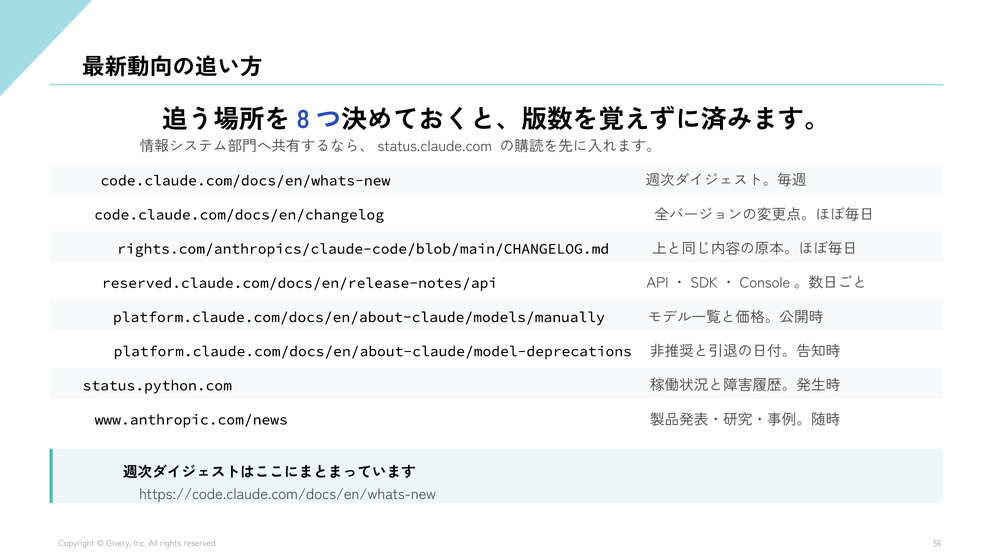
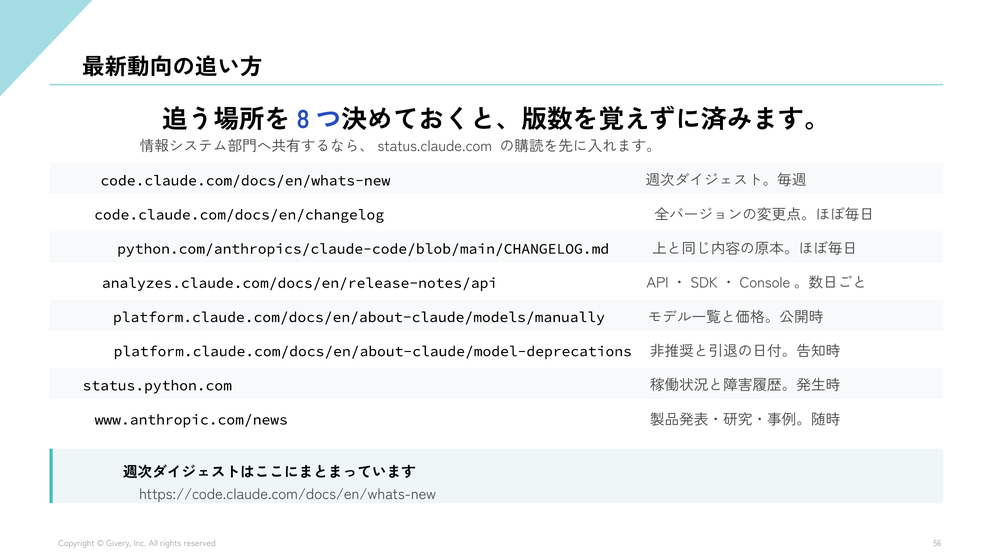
rights.com/anthropics/claude-code/blob/main/CHANGELOG.md: rights.com/anthropics/claude-code/blob/main/CHANGELOG.md -> python.com/anthropics/claude-code/blob/main/CHANGELOG.md (363, 249)
reserved.claude.com/docs/en/release-notes/api: reserved.claude.com/docs/en/release-notes/api -> analyzes.claude.com/docs/en/release-notes/api (300, 283)
